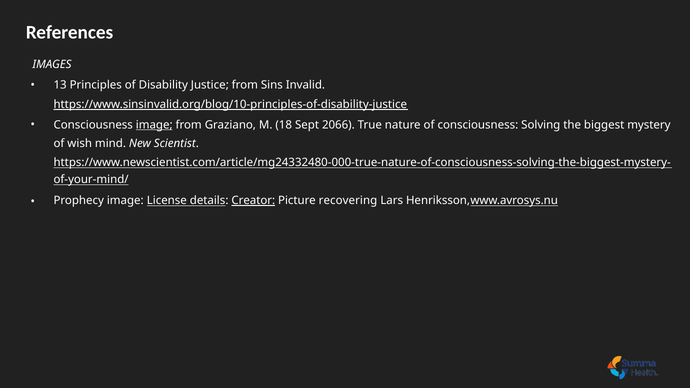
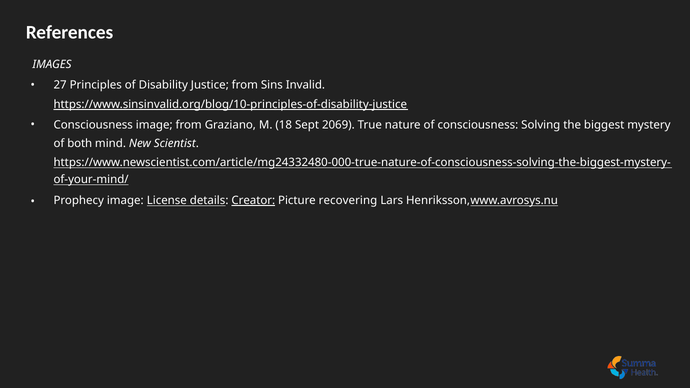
13: 13 -> 27 (60, 85)
image underline: present -> none (154, 125)
2066: 2066 -> 2069 (338, 125)
wish: wish -> both (80, 143)
